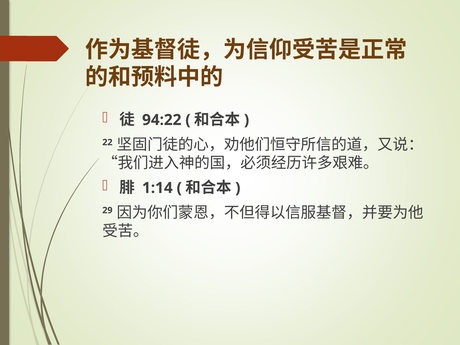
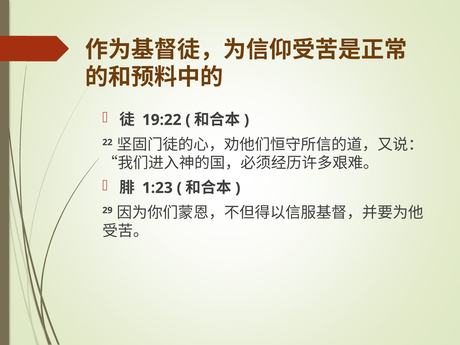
94:22: 94:22 -> 19:22 (162, 120)
1:14: 1:14 -> 1:23 (157, 188)
